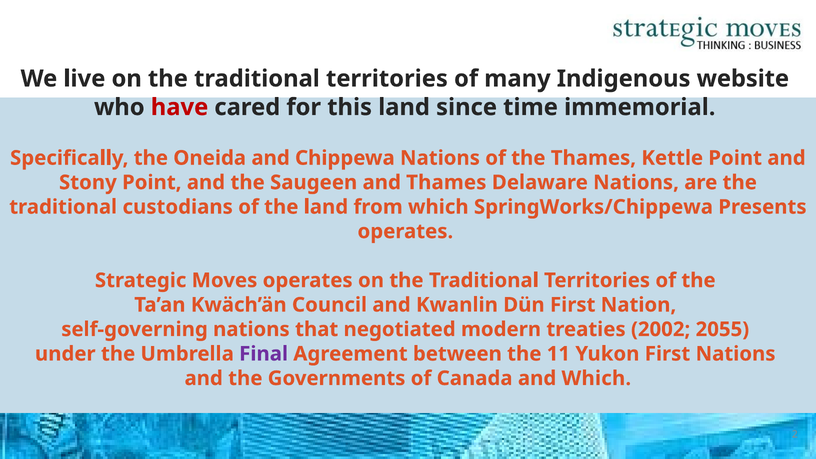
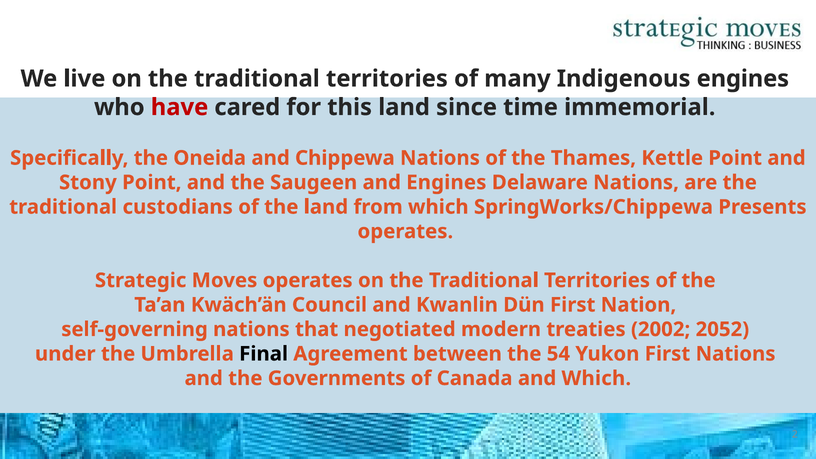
Indigenous website: website -> engines (743, 79)
and Thames: Thames -> Engines (446, 183)
2055: 2055 -> 2052 (722, 329)
Final colour: purple -> black (264, 354)
11: 11 -> 54 (558, 354)
